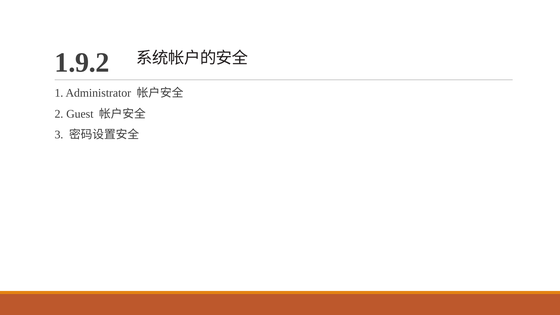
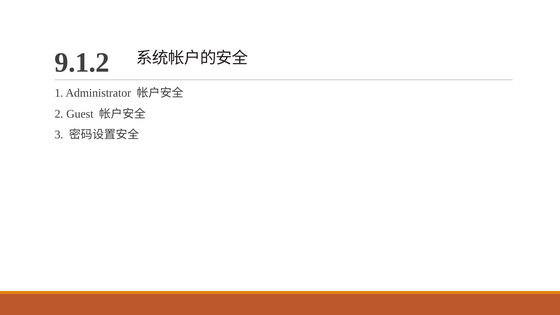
1.9.2: 1.9.2 -> 9.1.2 (82, 63)
